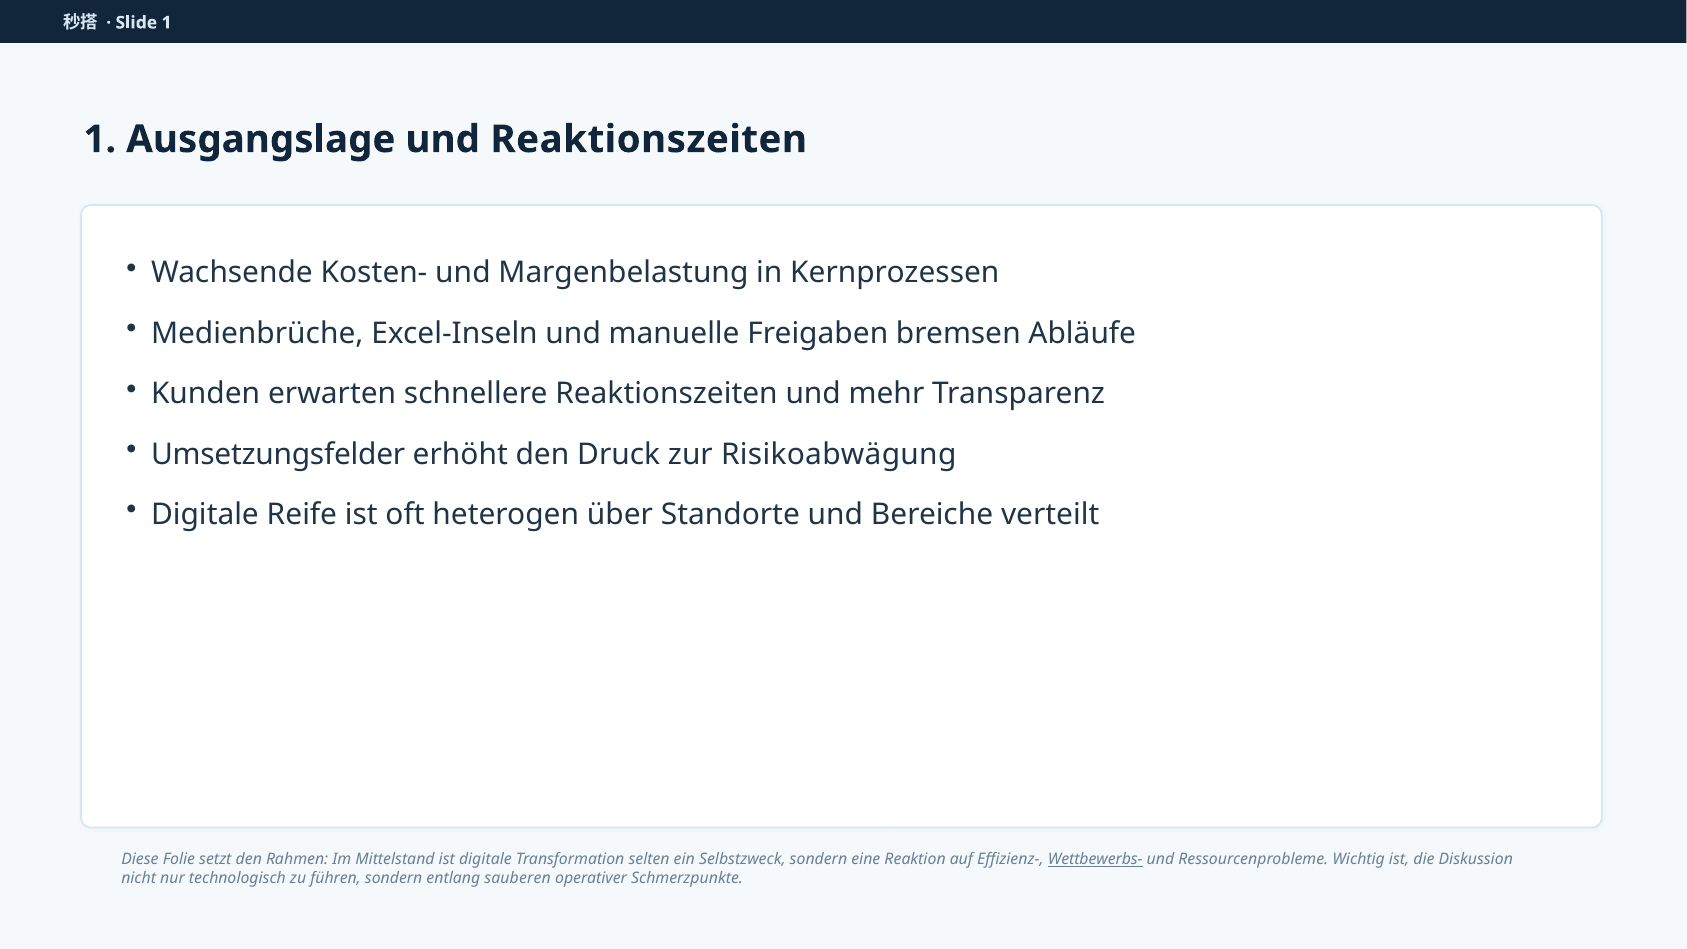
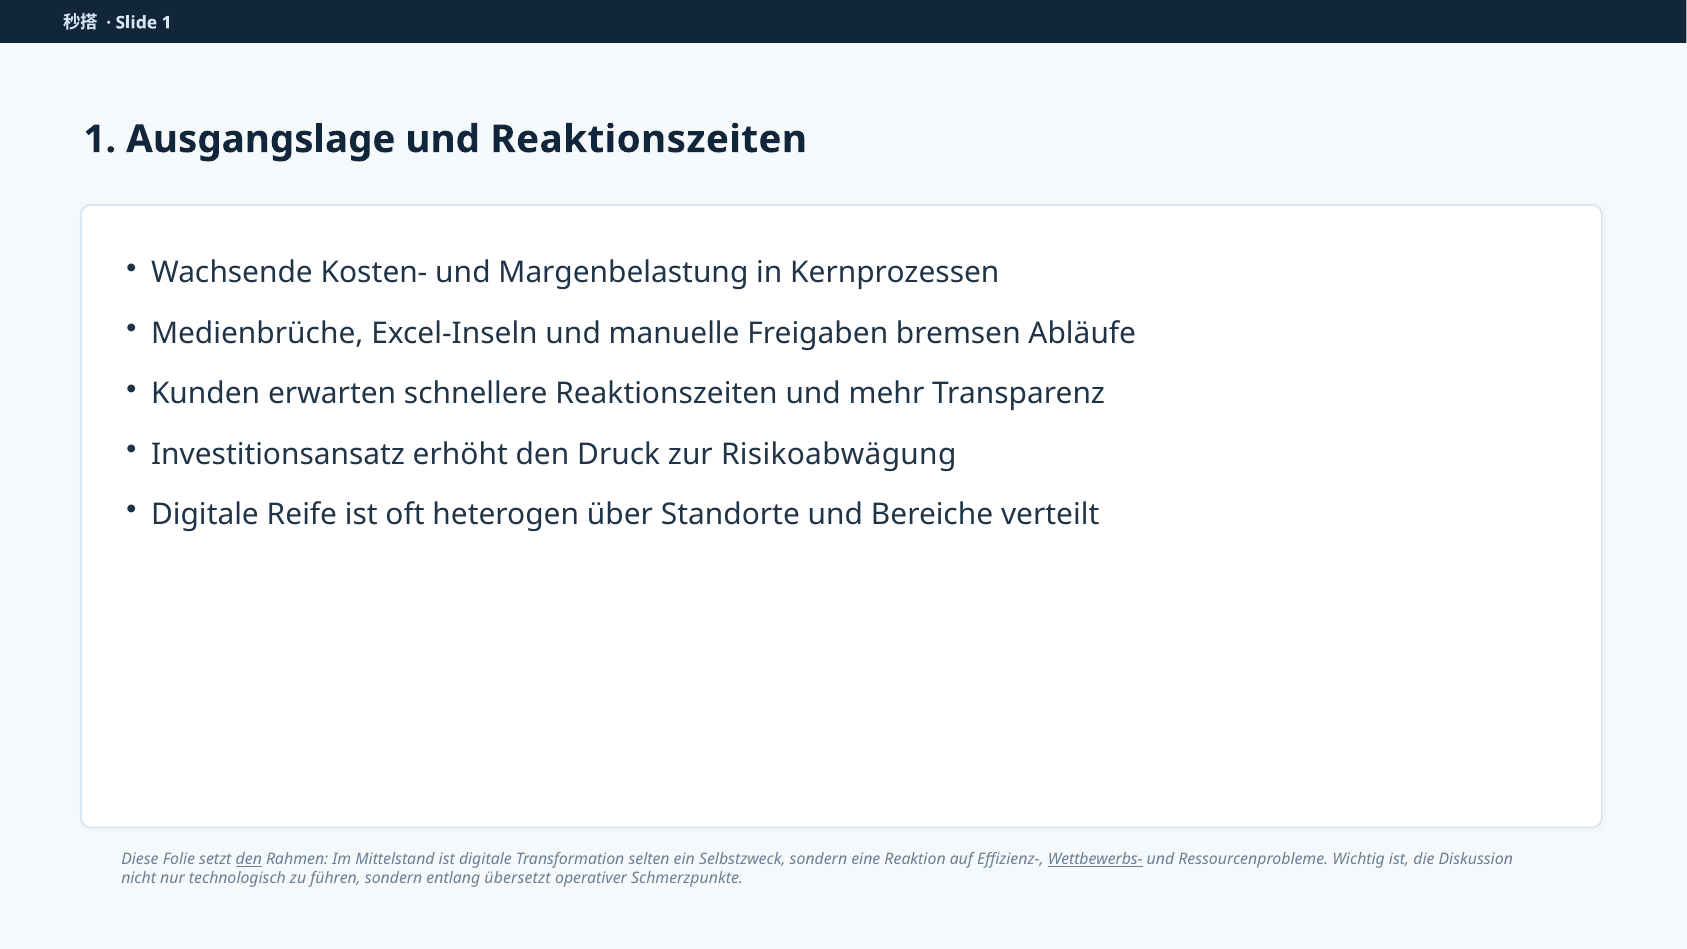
Umsetzungsfelder: Umsetzungsfelder -> Investitionsansatz (278, 454)
den underline: none -> present (249, 860)
sauberen: sauberen -> übersetzt (518, 879)
